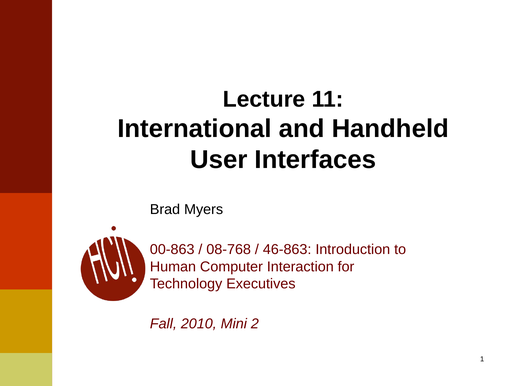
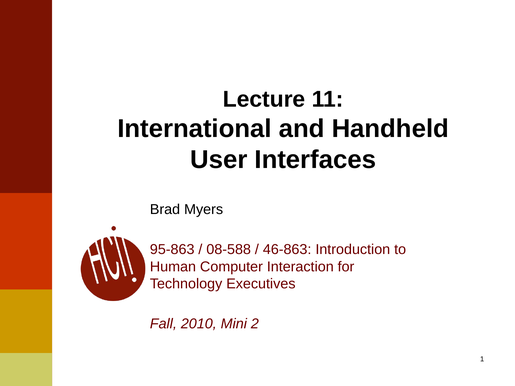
00-863: 00-863 -> 95-863 (172, 250)
08-768: 08-768 -> 08-588 (229, 250)
